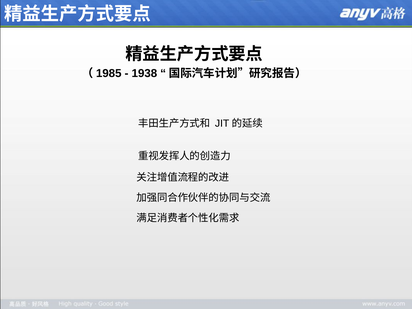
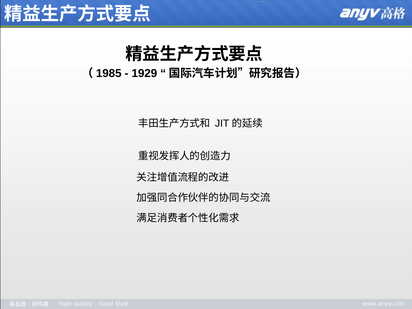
1938: 1938 -> 1929 (144, 73)
